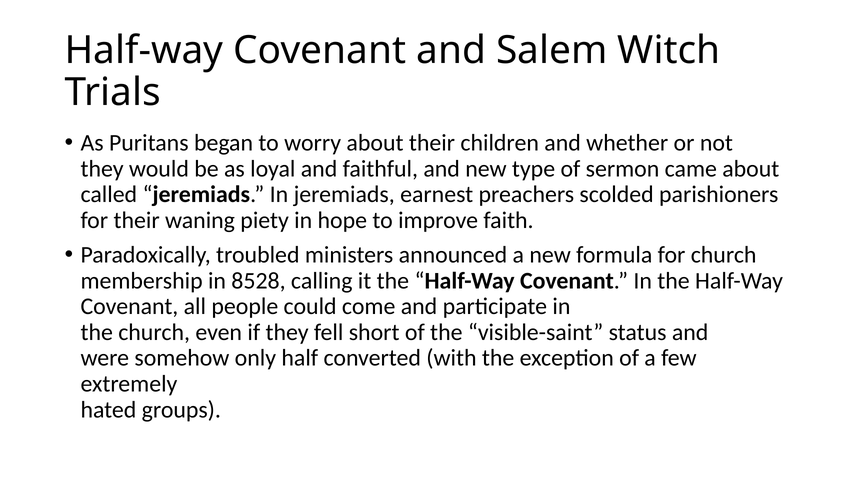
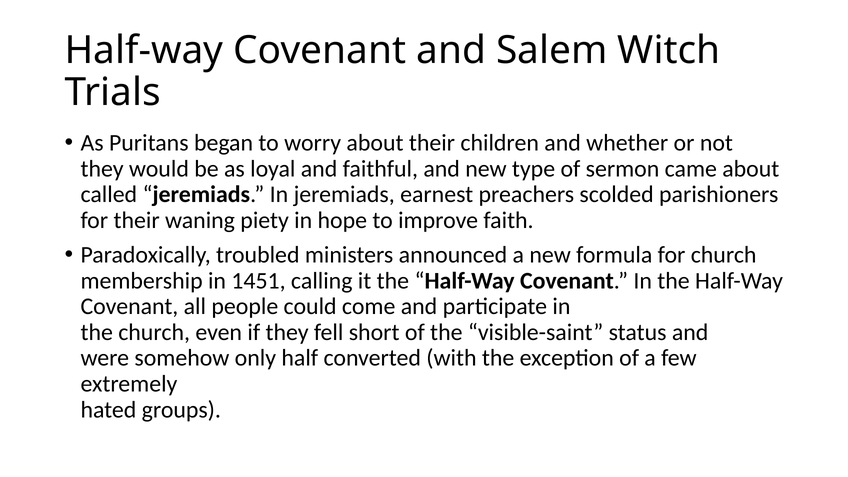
8528: 8528 -> 1451 (258, 281)
